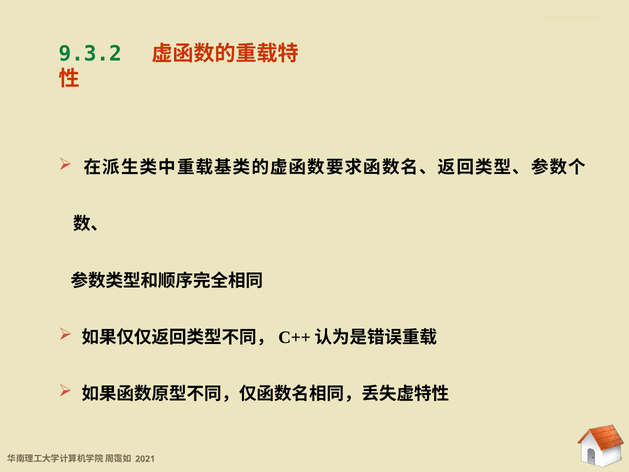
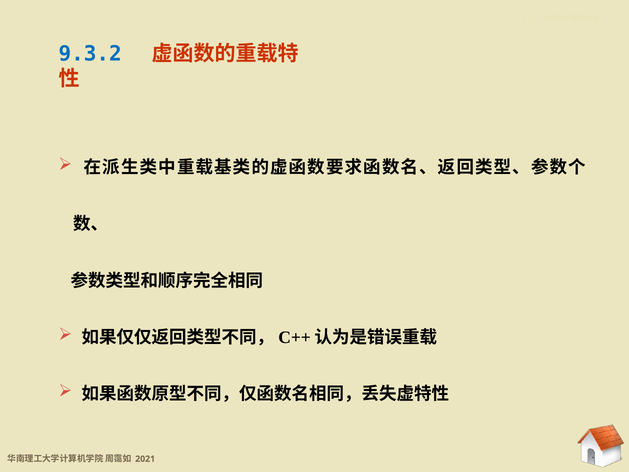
9.3.2 colour: green -> blue (90, 54)
